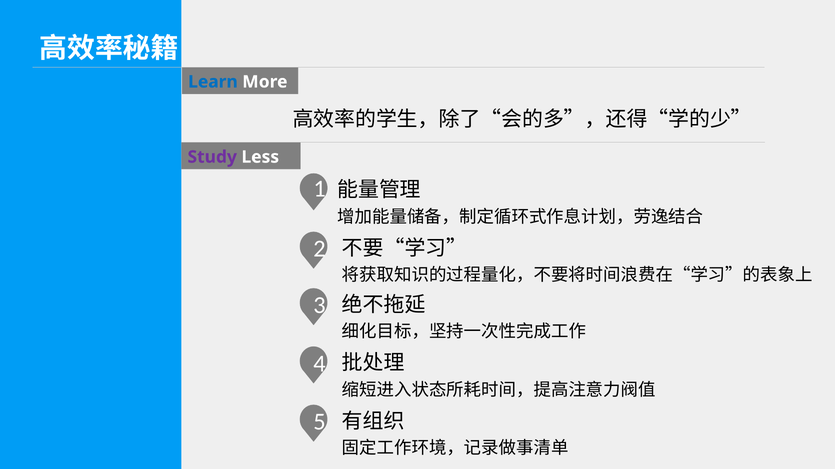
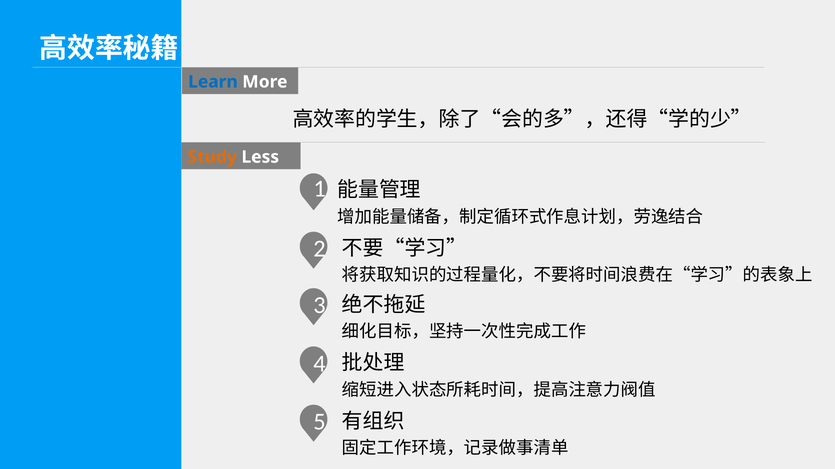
Study colour: purple -> orange (212, 157)
